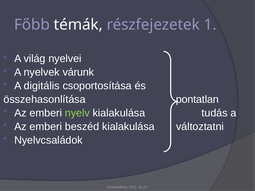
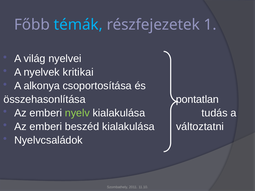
témák colour: white -> light blue (78, 25)
várunk: várunk -> kritikai (78, 72)
digitális: digitális -> alkonya (42, 86)
